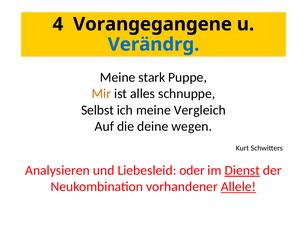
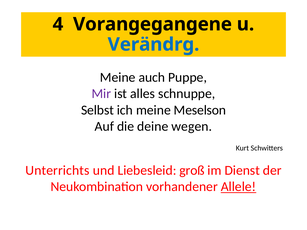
stark: stark -> auch (152, 77)
Mir colour: orange -> purple (101, 94)
Vergleich: Vergleich -> Meselson (200, 110)
Analysieren: Analysieren -> Unterrichts (57, 171)
oder: oder -> groß (192, 171)
Dienst underline: present -> none (242, 171)
